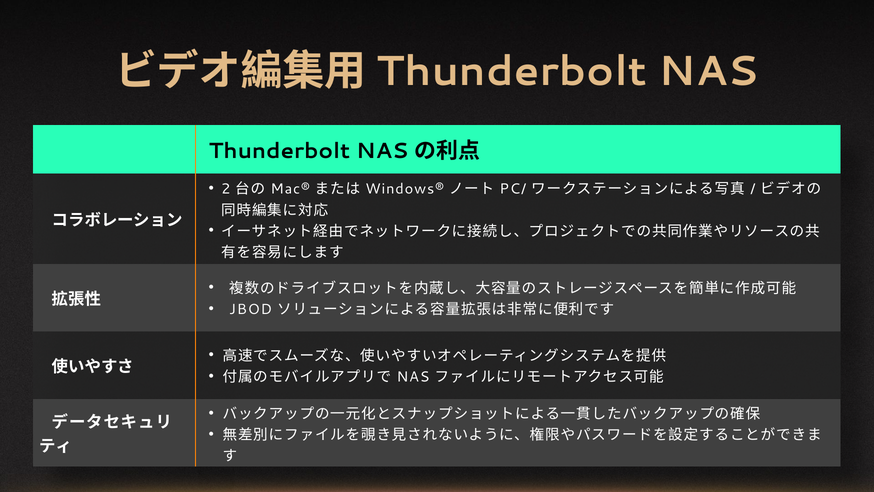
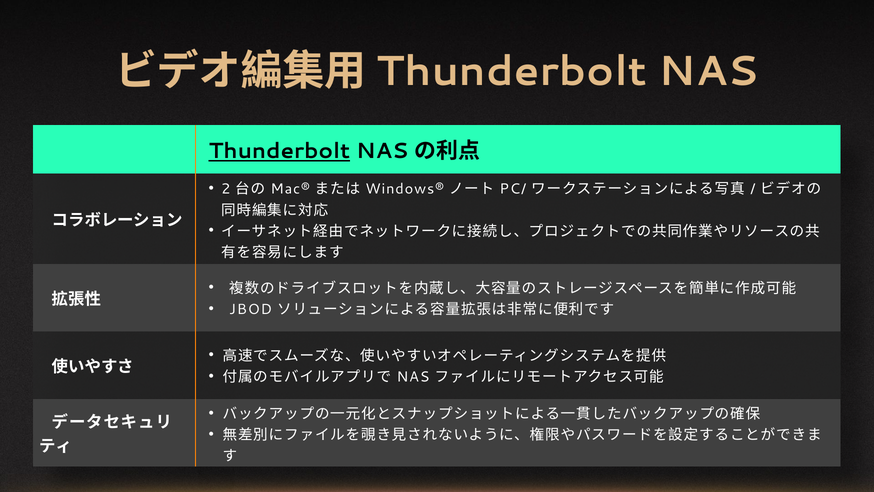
Thunderbolt underline: none -> present (279, 151)
